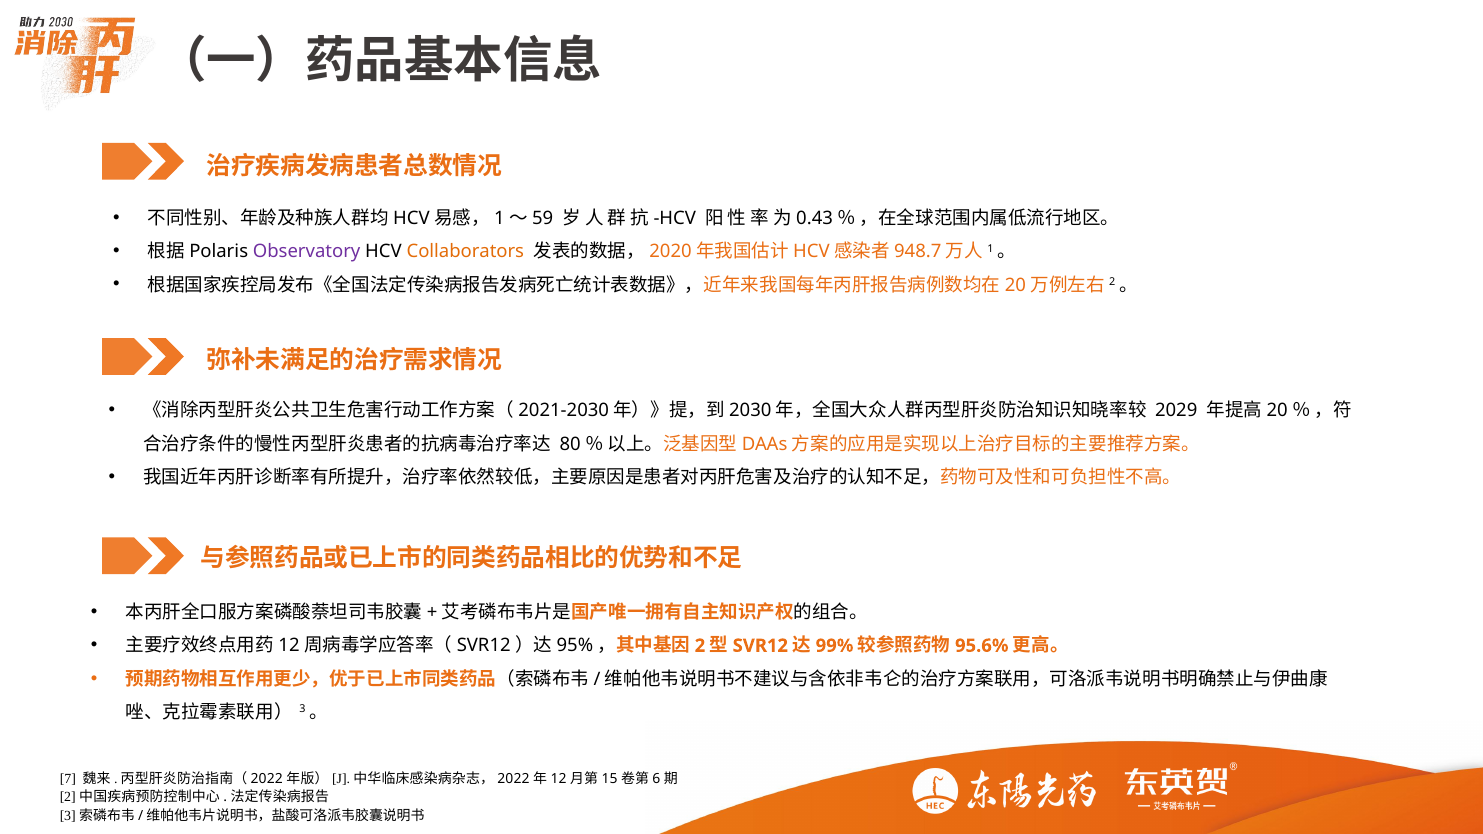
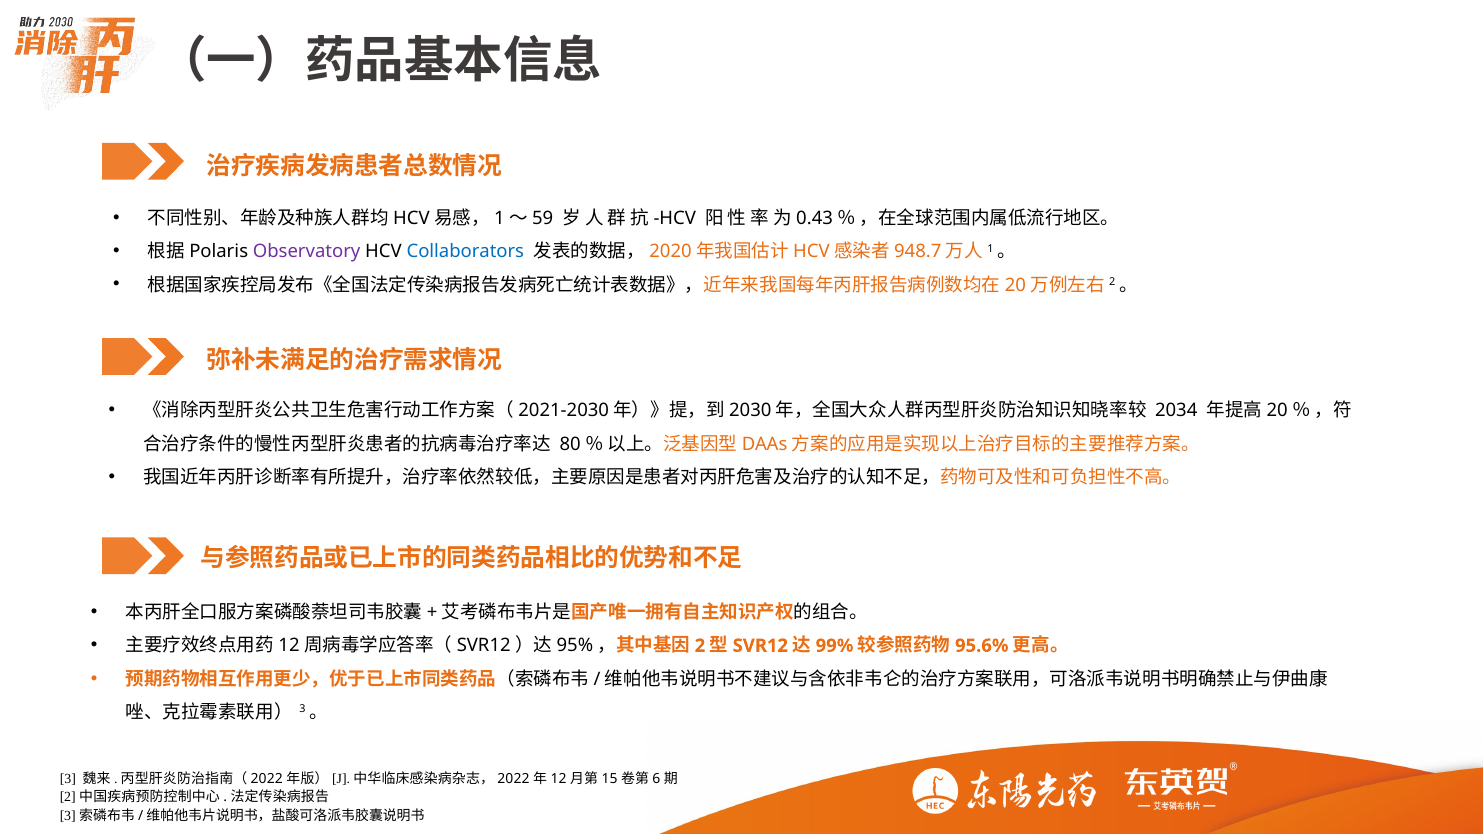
Collaborators colour: orange -> blue (465, 252)
2029: 2029 -> 2034 (1176, 411)
7: 7 -> 3 (68, 779)
